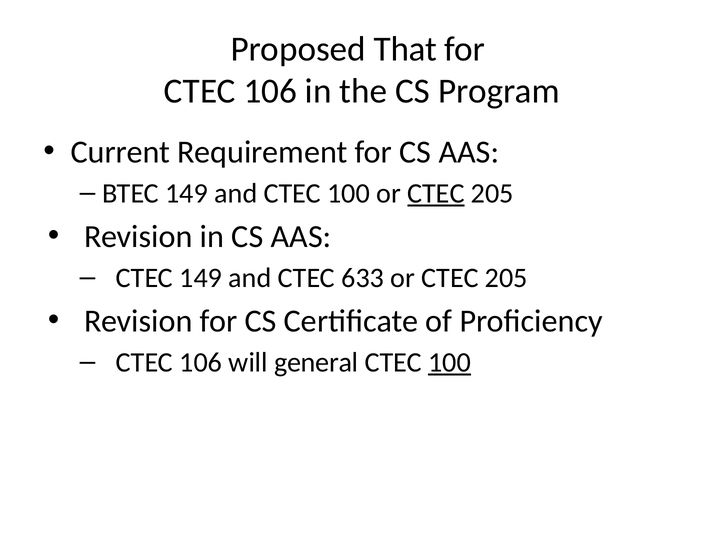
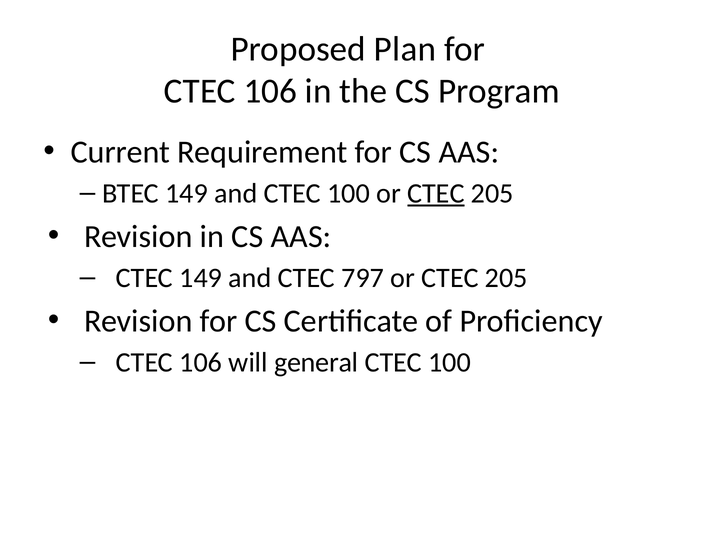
That: That -> Plan (405, 49)
633: 633 -> 797 (363, 278)
100 underline: present -> none (449, 362)
